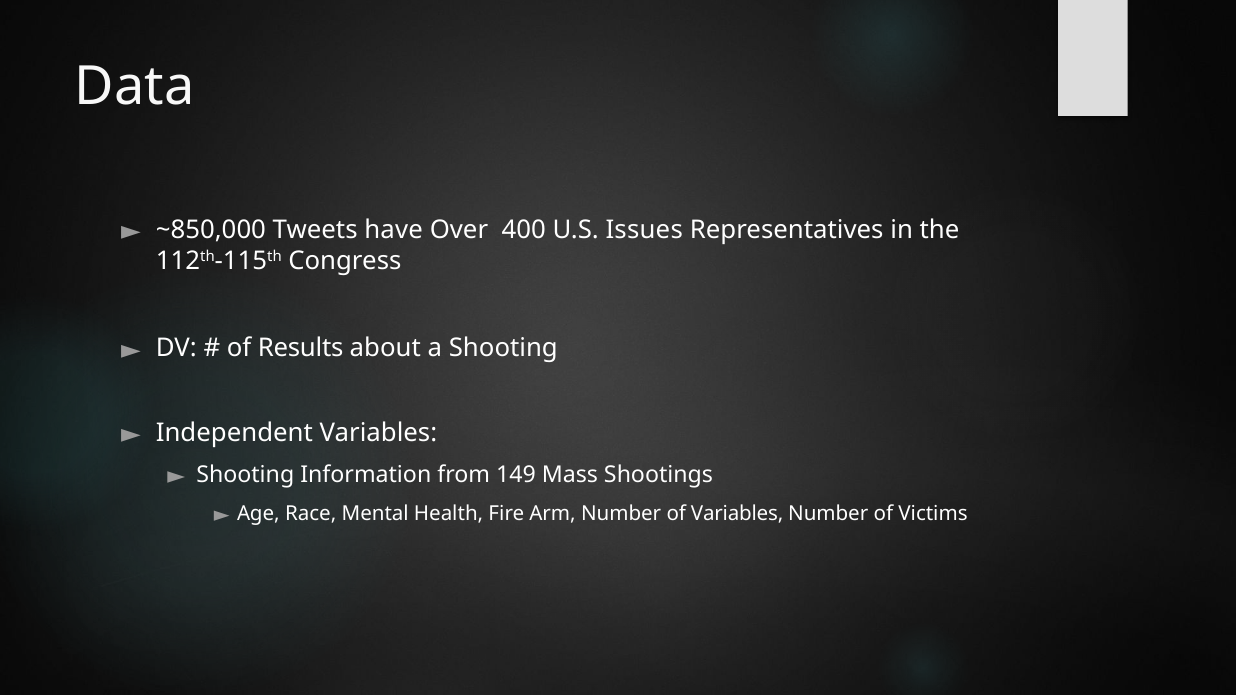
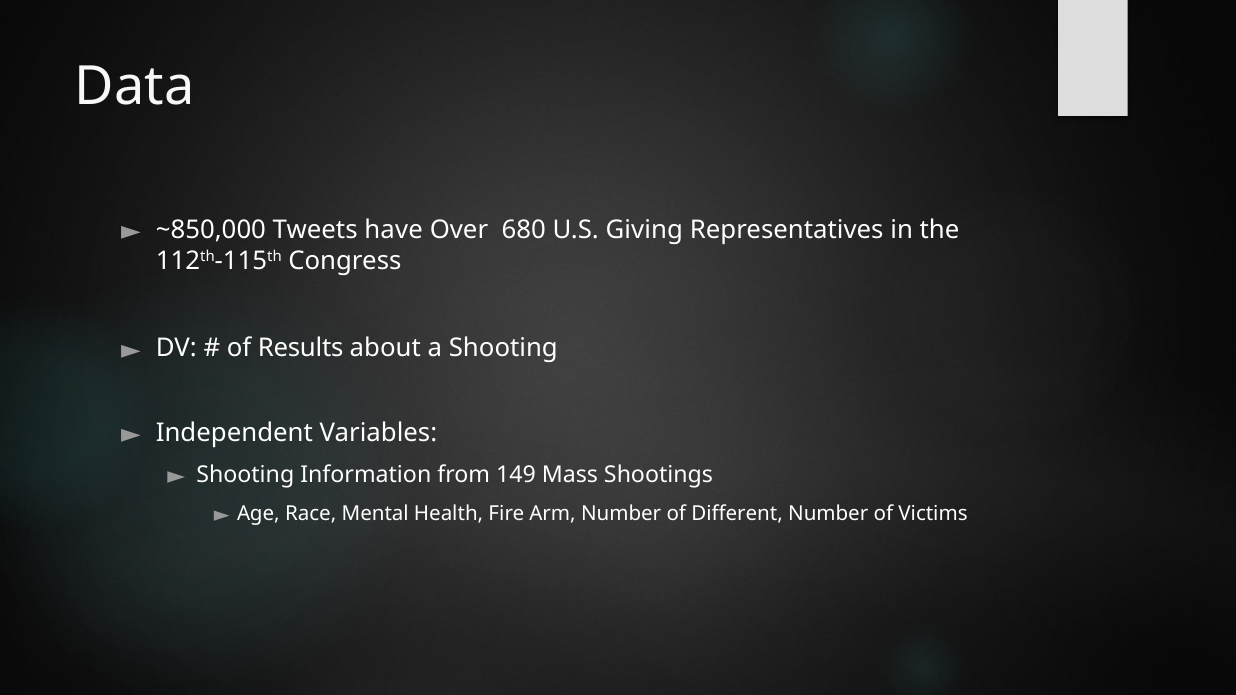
400: 400 -> 680 (524, 230)
Issues: Issues -> Giving (644, 230)
of Variables: Variables -> Different (737, 514)
